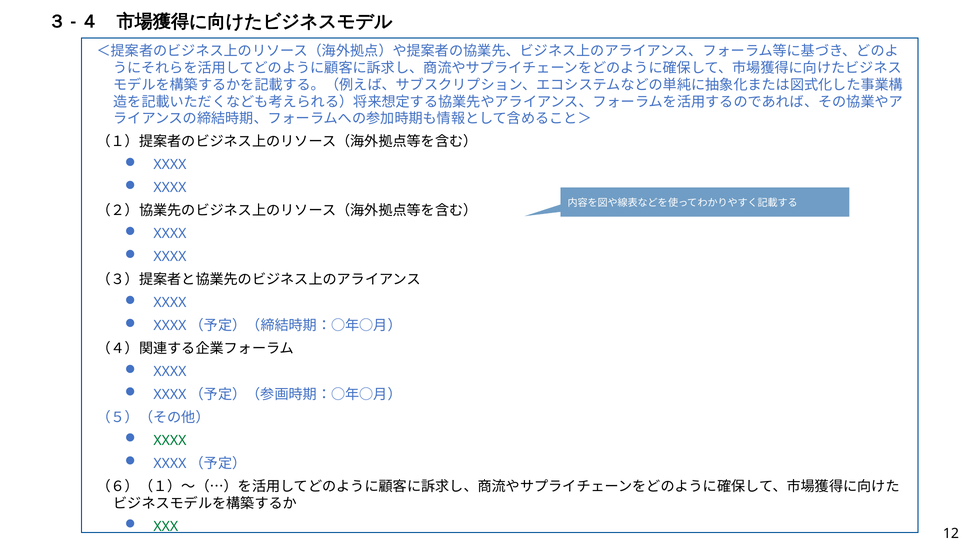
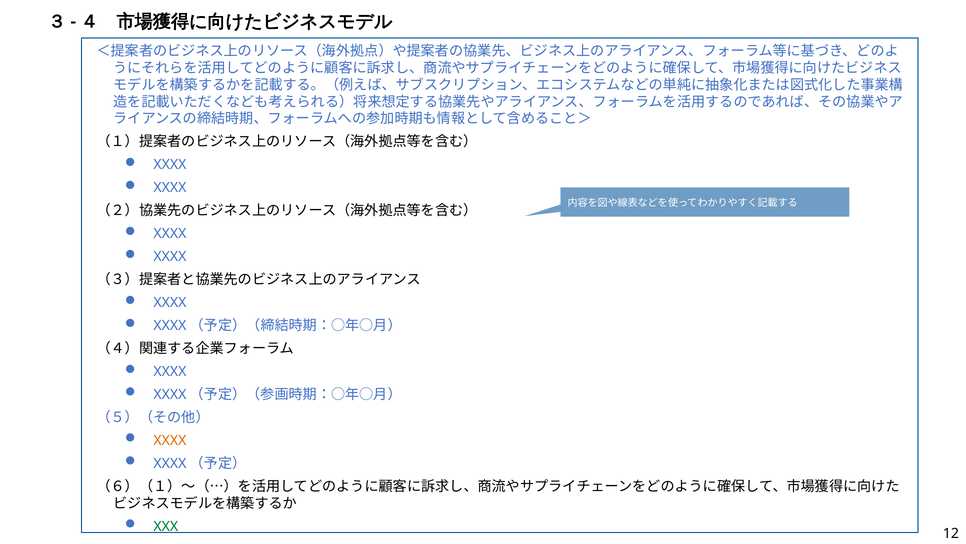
XXXX colour: green -> orange (170, 440)
